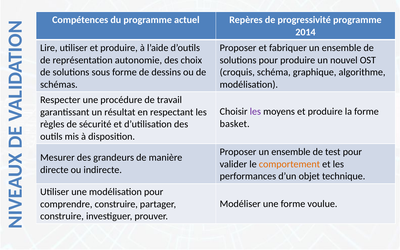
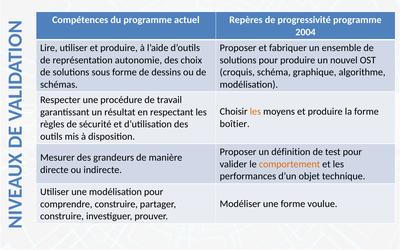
2014: 2014 -> 2004 (306, 32)
les colour: purple -> orange (255, 112)
basket: basket -> boîtier (235, 124)
Proposer un ensemble: ensemble -> définition (291, 152)
